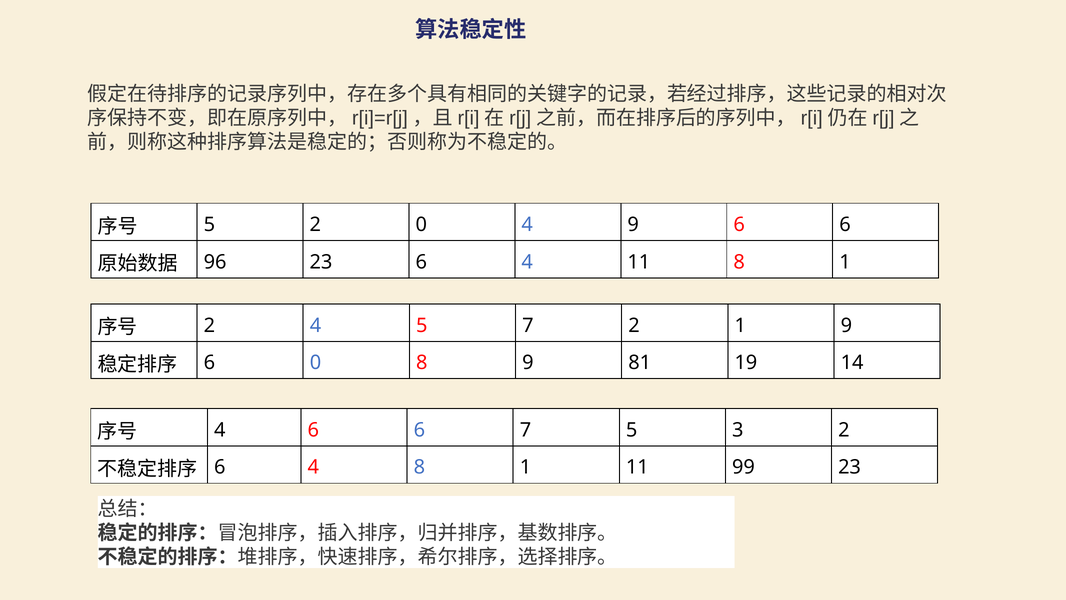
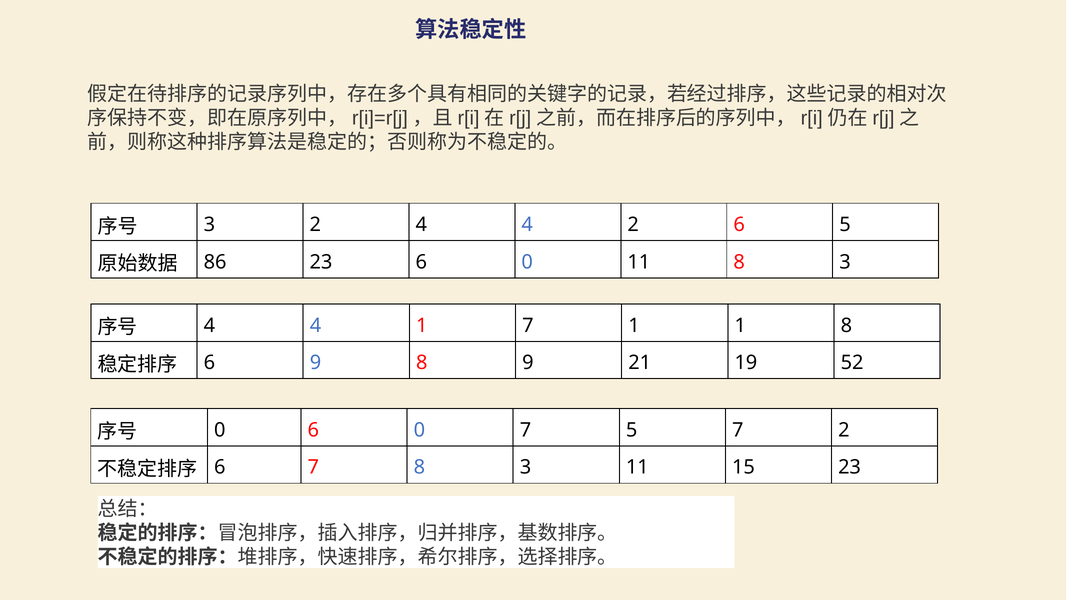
5: 5 -> 3 (209, 224)
2 0: 0 -> 4 (421, 224)
4 9: 9 -> 2 (633, 224)
6: 6 -> 5 (845, 224)
96: 96 -> 86 (215, 262)
23 6 4: 4 -> 0 (527, 262)
11 8 1: 1 -> 3 (845, 262)
2: 2 -> 4 (209, 325)
4 5: 5 -> 1 (422, 325)
7 2: 2 -> 1 (634, 325)
1 9: 9 -> 8 (846, 325)
6 0: 0 -> 9 (316, 362)
81: 81 -> 21 (640, 362)
14: 14 -> 52 (852, 362)
4: 4 -> 0 (220, 430)
6: 6 -> 0 (419, 430)
5 3: 3 -> 7 (738, 430)
4: 4 -> 7 (313, 467)
1: 1 -> 3 (526, 467)
99: 99 -> 15 (743, 467)
